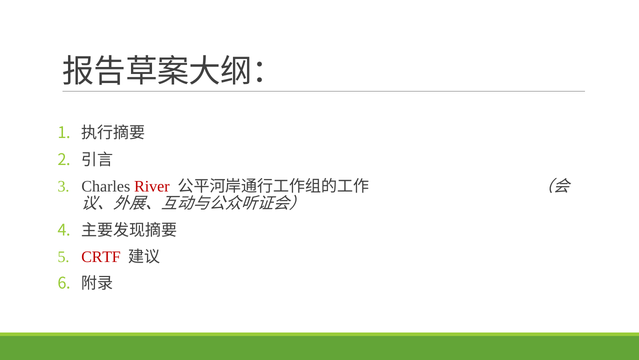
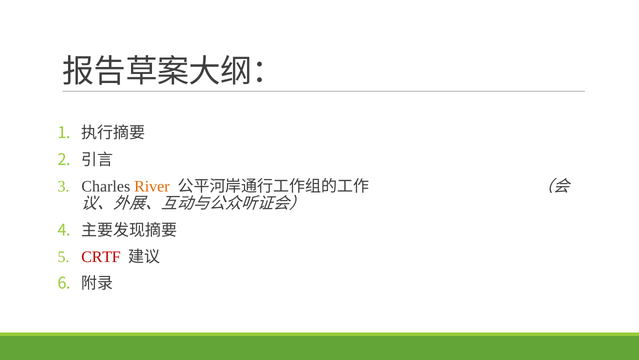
River colour: red -> orange (152, 186)
